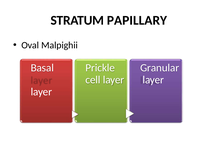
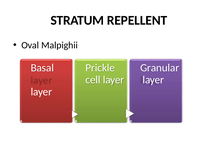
PAPILLARY: PAPILLARY -> REPELLENT (137, 20)
